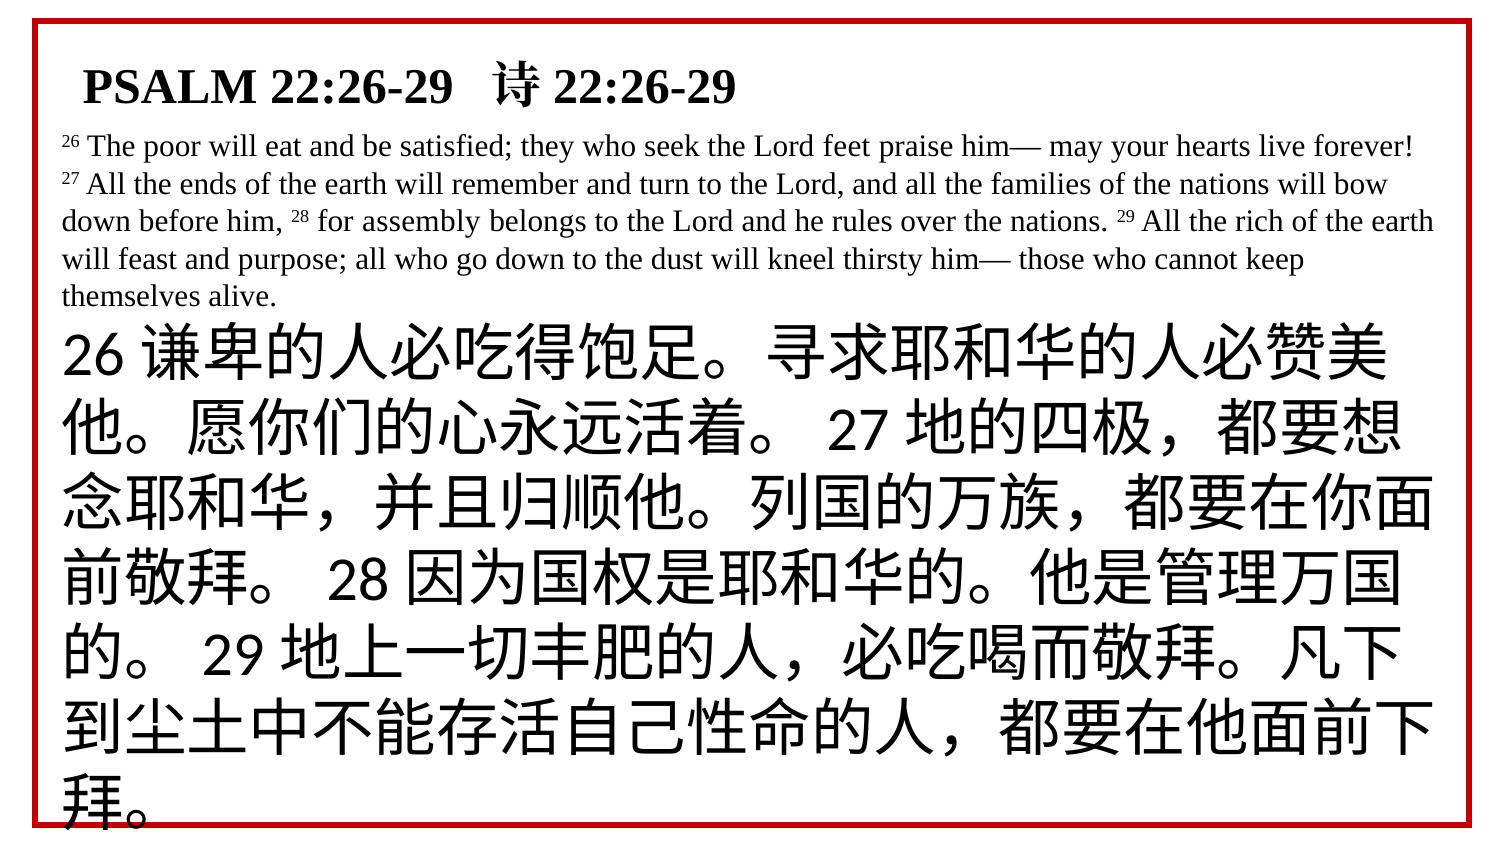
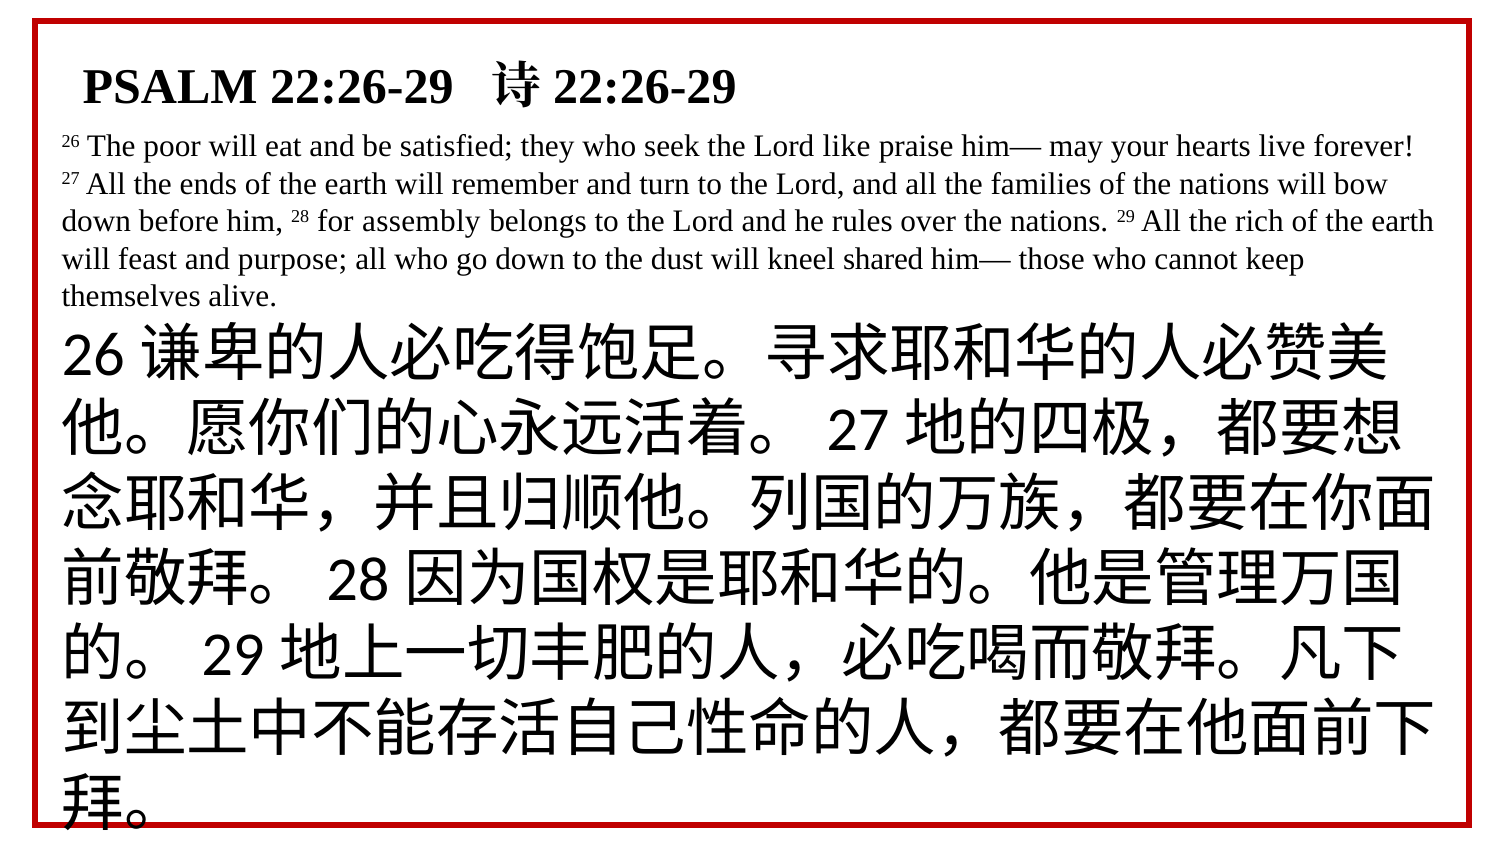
feet: feet -> like (846, 146)
thirsty: thirsty -> shared (883, 259)
